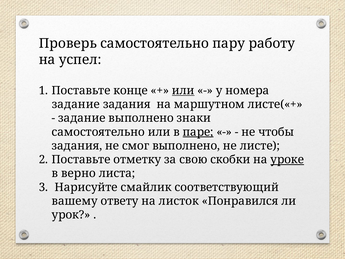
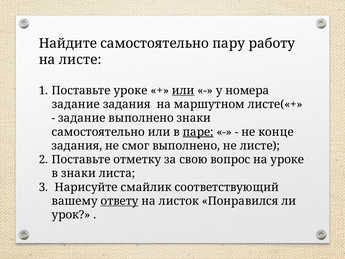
Проверь: Проверь -> Найдите (68, 43)
на успел: успел -> листе (80, 60)
Поставьте конце: конце -> уроке (131, 90)
чтобы: чтобы -> конце (276, 132)
скобки: скобки -> вопрос (230, 159)
уроке underline: present -> none (287, 159)
в верно: верно -> знаки (78, 173)
ответу underline: none -> present (120, 201)
